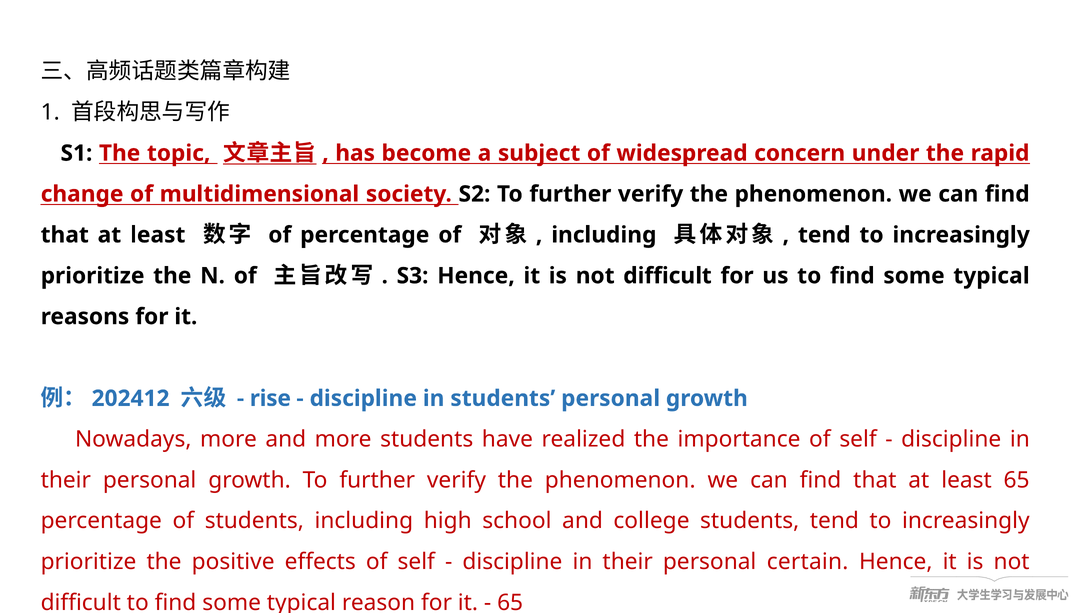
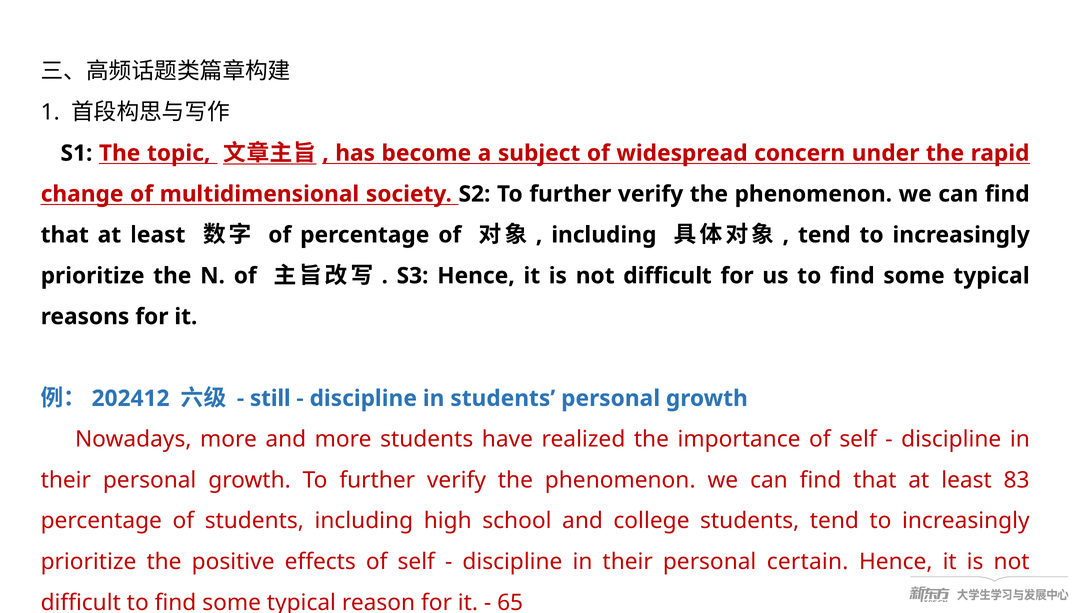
rise: rise -> still (270, 398)
least 65: 65 -> 83 (1017, 480)
